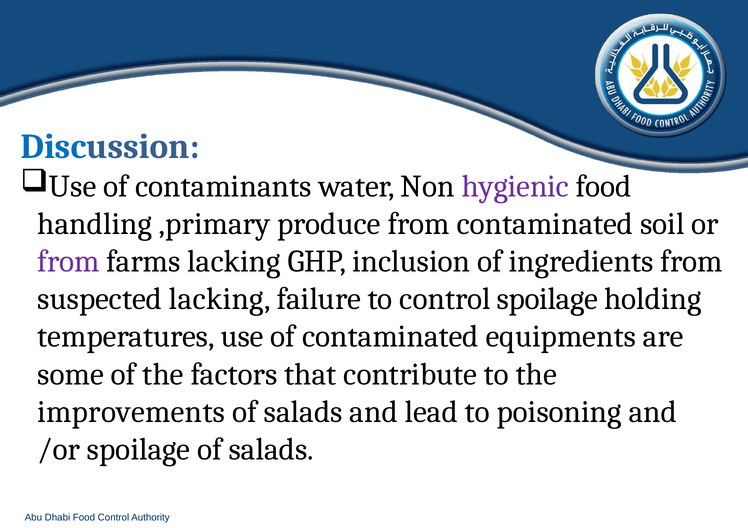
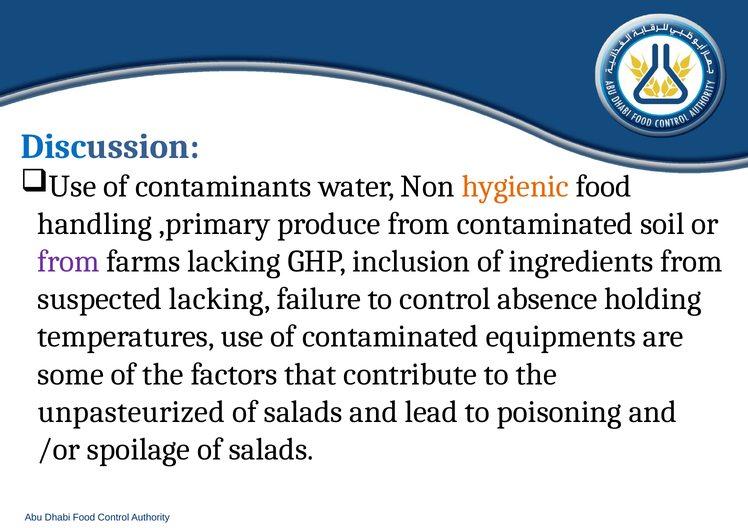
hygienic colour: purple -> orange (515, 186)
control spoilage: spoilage -> absence (547, 299)
improvements: improvements -> unpasteurized (131, 412)
